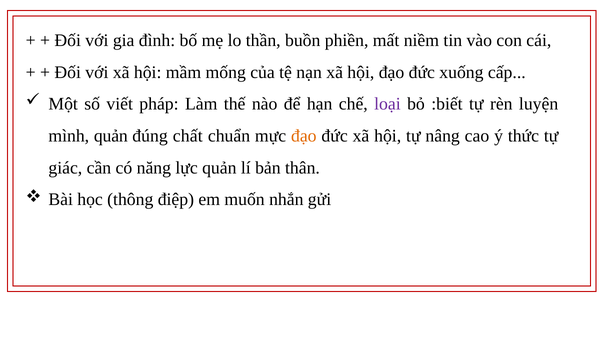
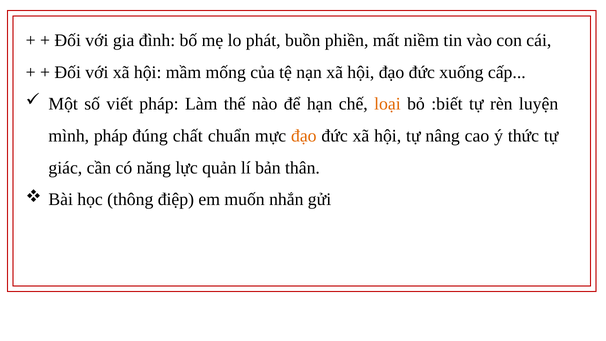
thần: thần -> phát (263, 40)
loại colour: purple -> orange (387, 104)
mình quản: quản -> pháp (111, 136)
